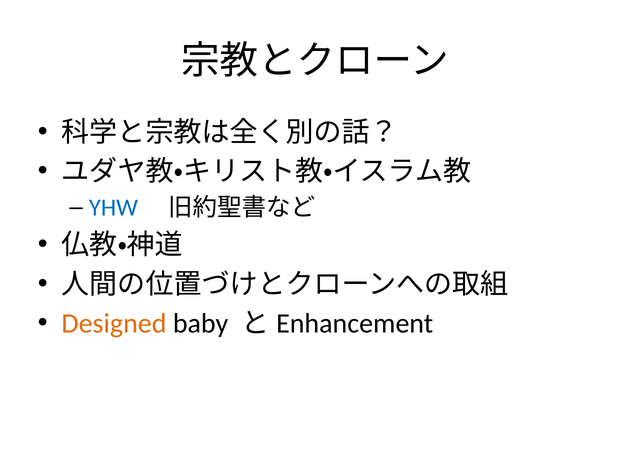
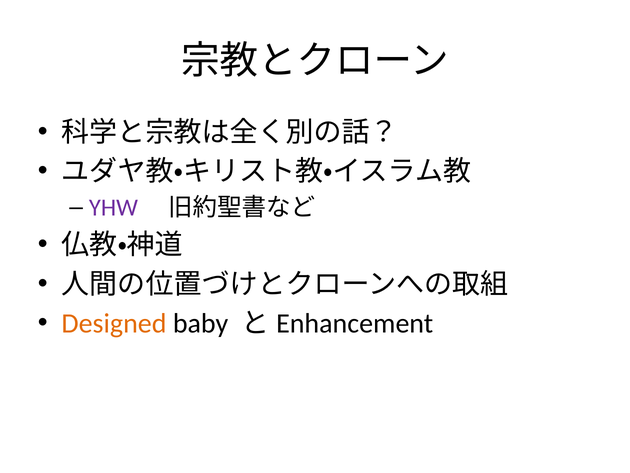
YHW colour: blue -> purple (113, 208)
